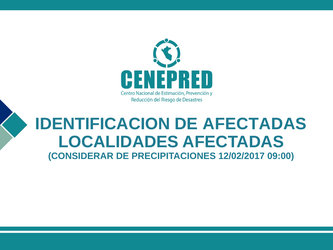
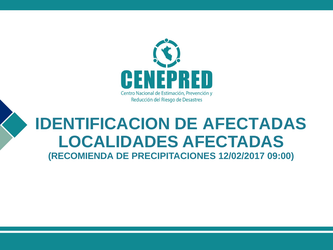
CONSIDERAR: CONSIDERAR -> RECOMIENDA (81, 156)
